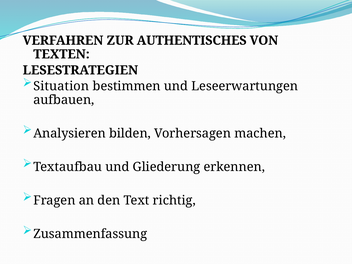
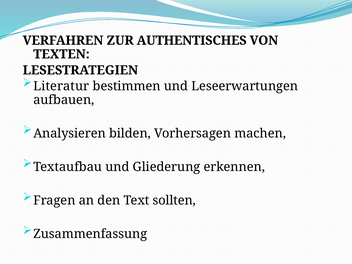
Situation: Situation -> Literatur (61, 86)
richtig: richtig -> sollten (174, 200)
